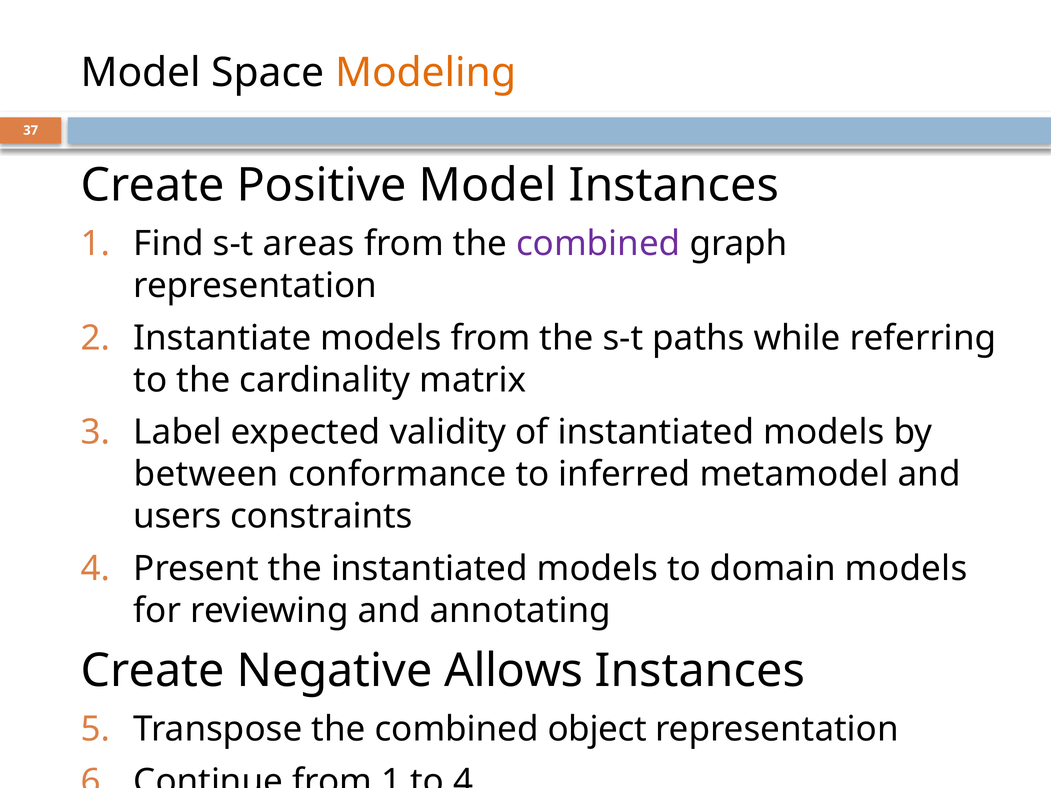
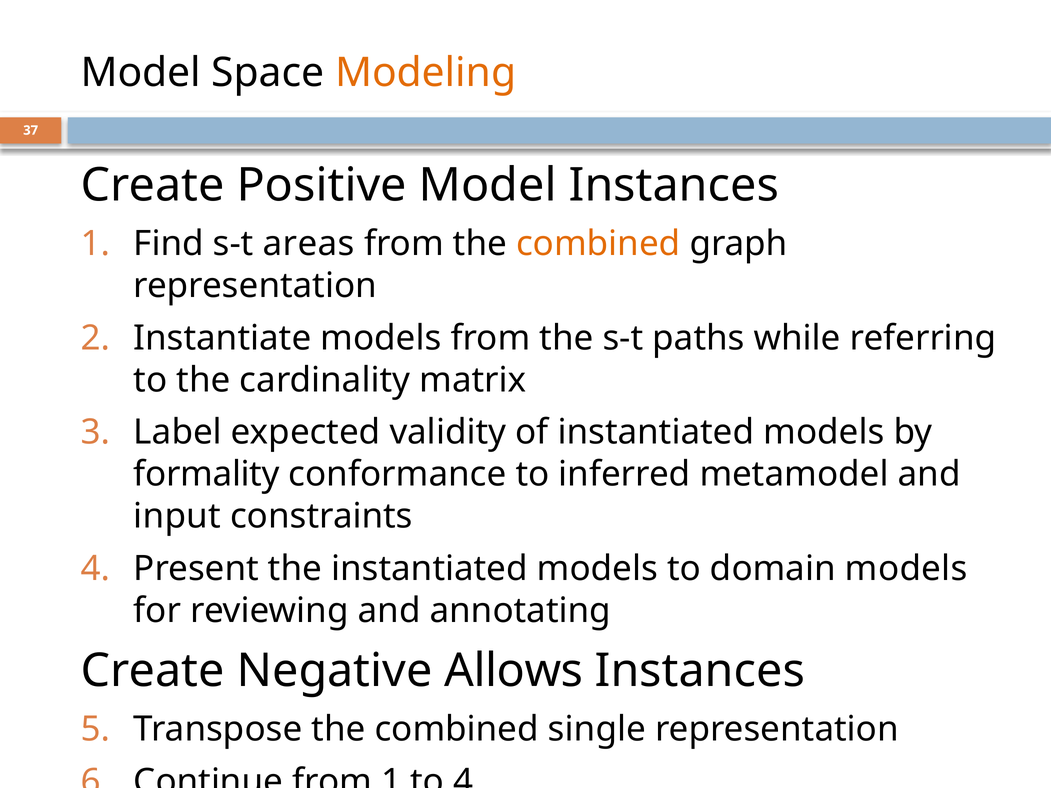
combined colour: purple -> orange (598, 244)
between: between -> formality (207, 475)
users: users -> input (177, 517)
object: object -> single (597, 729)
